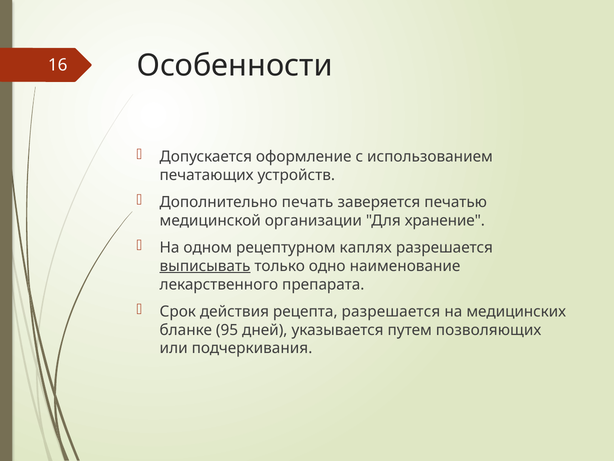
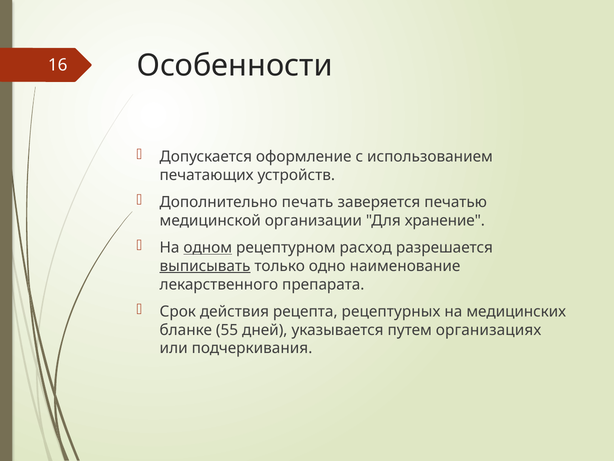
одном underline: none -> present (208, 247)
каплях: каплях -> расход (366, 247)
рецепта разрешается: разрешается -> рецептурных (391, 311)
95: 95 -> 55 (227, 330)
позволяющих: позволяющих -> организациях (489, 330)
